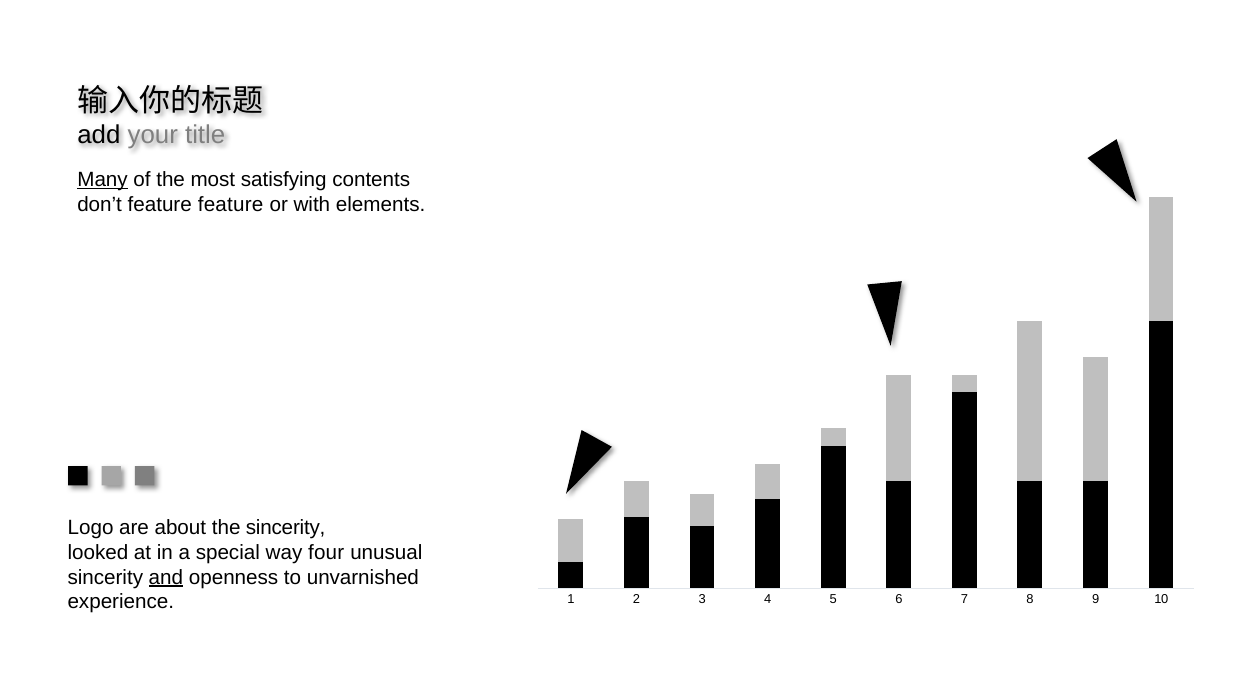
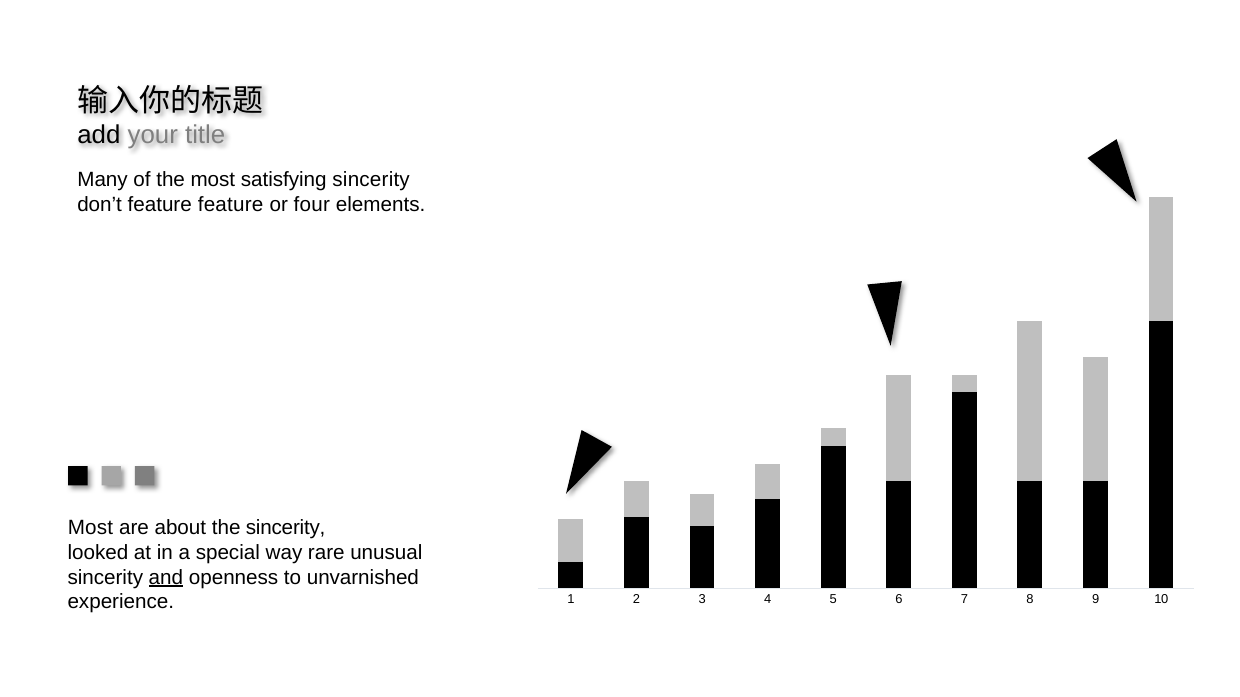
Many underline: present -> none (103, 180)
satisfying contents: contents -> sincerity (371, 180)
with: with -> four (312, 205)
Logo: Logo -> Most (90, 528)
four: four -> rare (326, 553)
